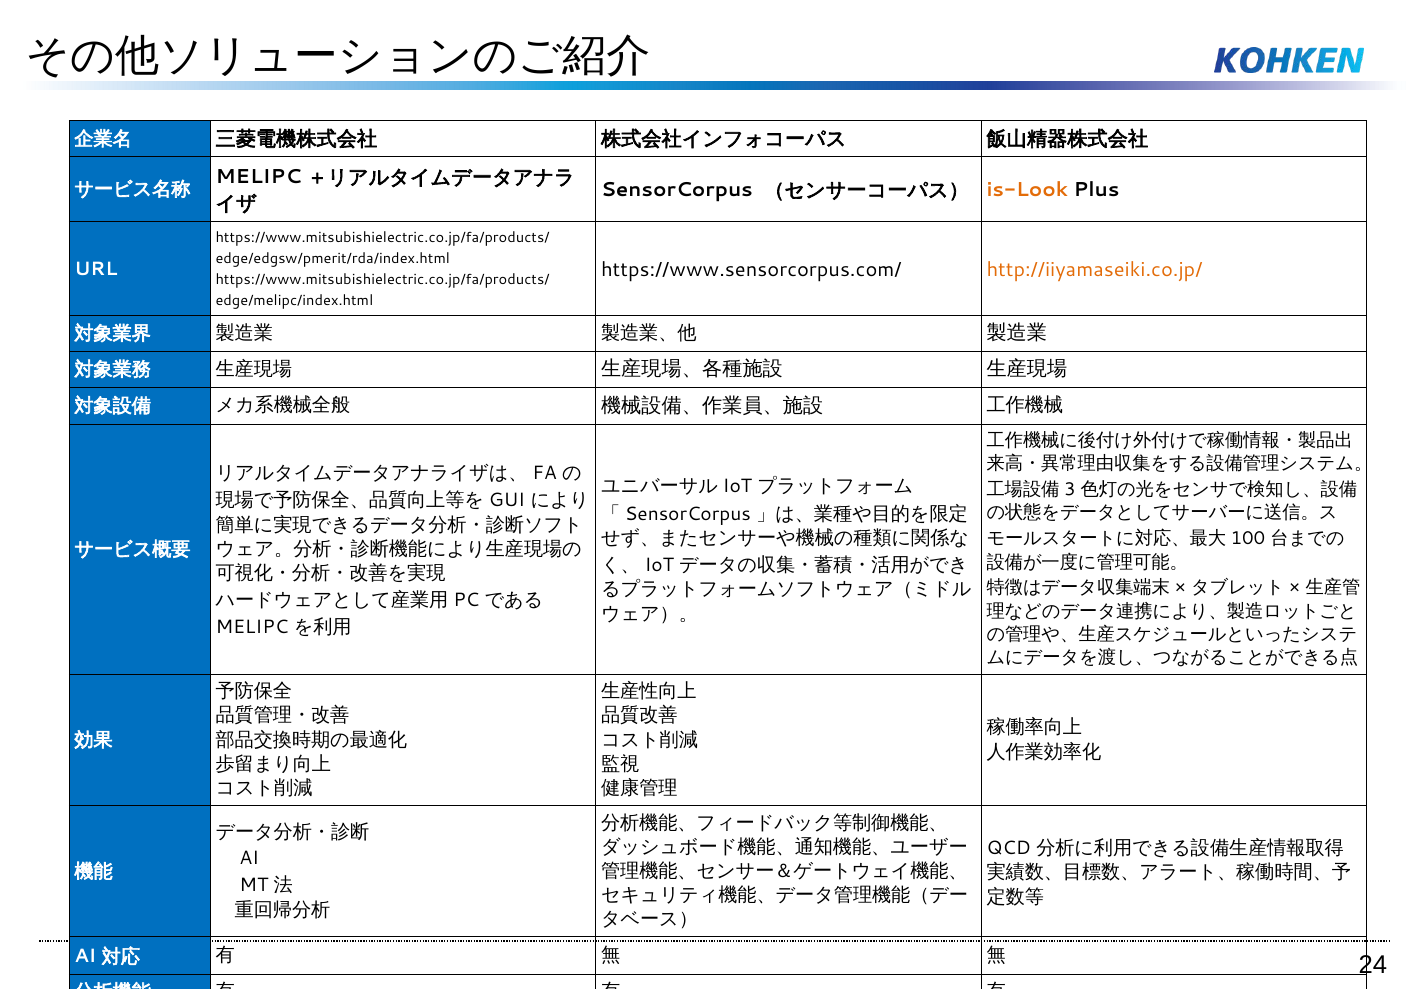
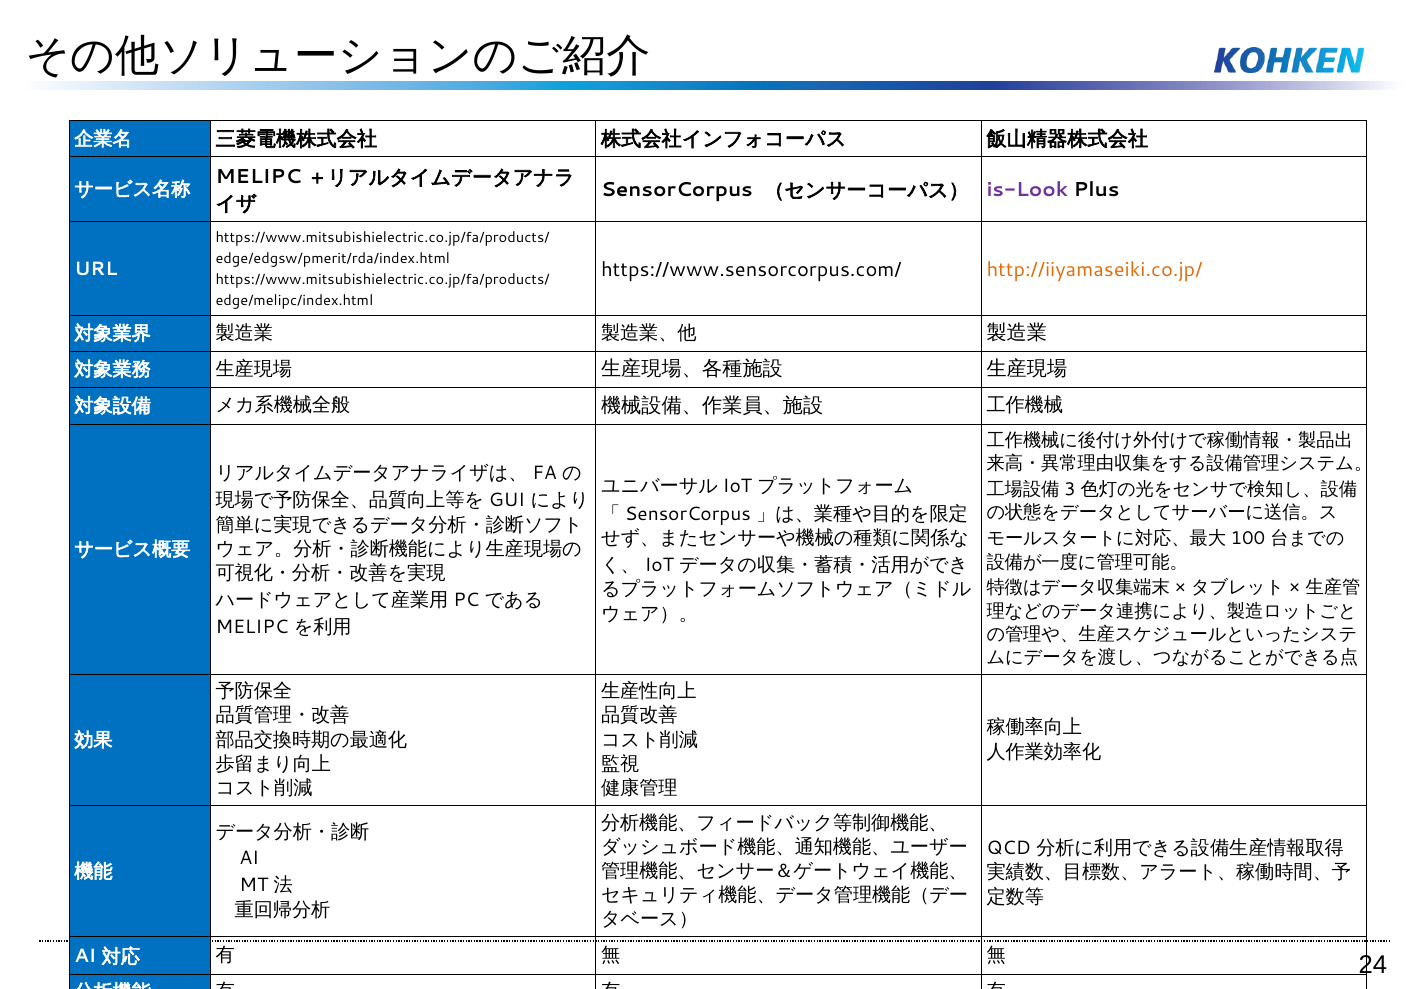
is-Look colour: orange -> purple (1027, 190)
